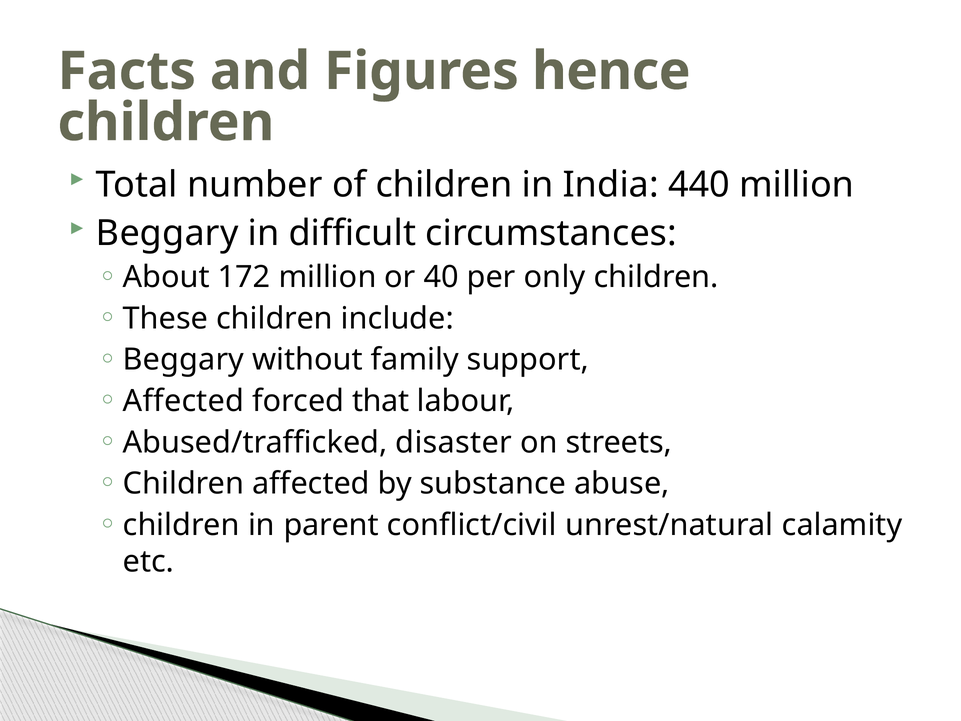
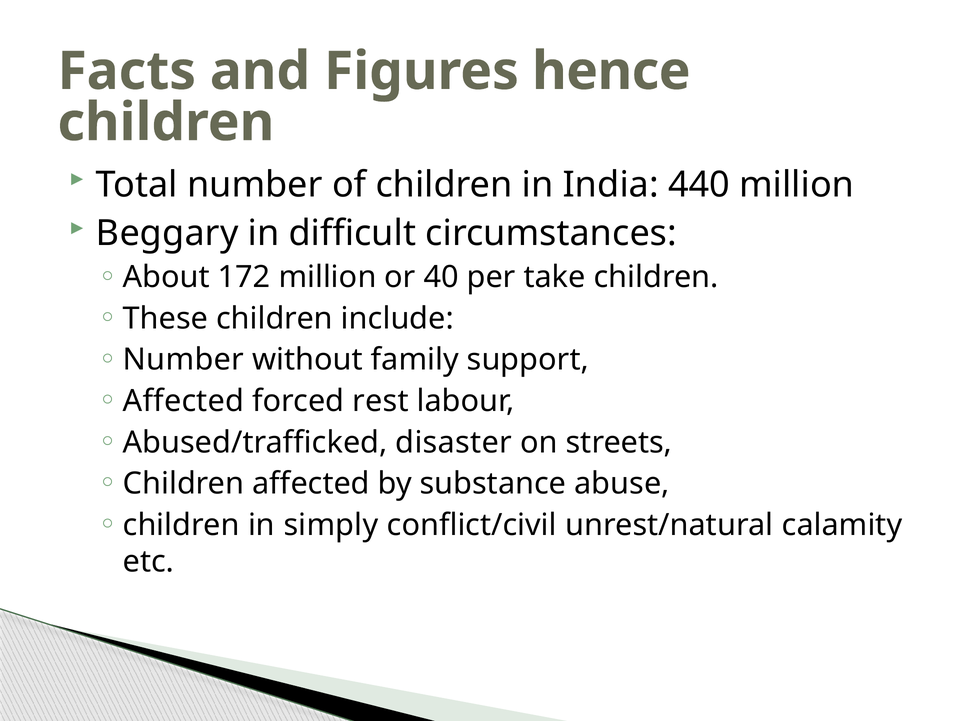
only: only -> take (555, 277)
Beggary: Beggary -> Number (183, 360)
that: that -> rest (381, 401)
parent: parent -> simply (331, 525)
